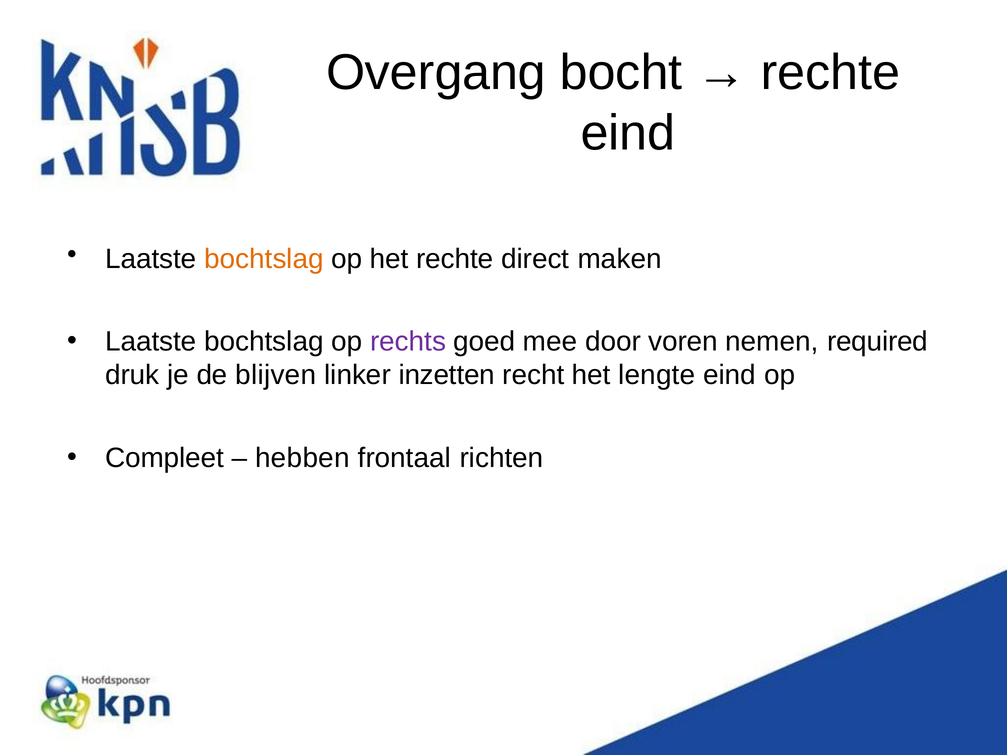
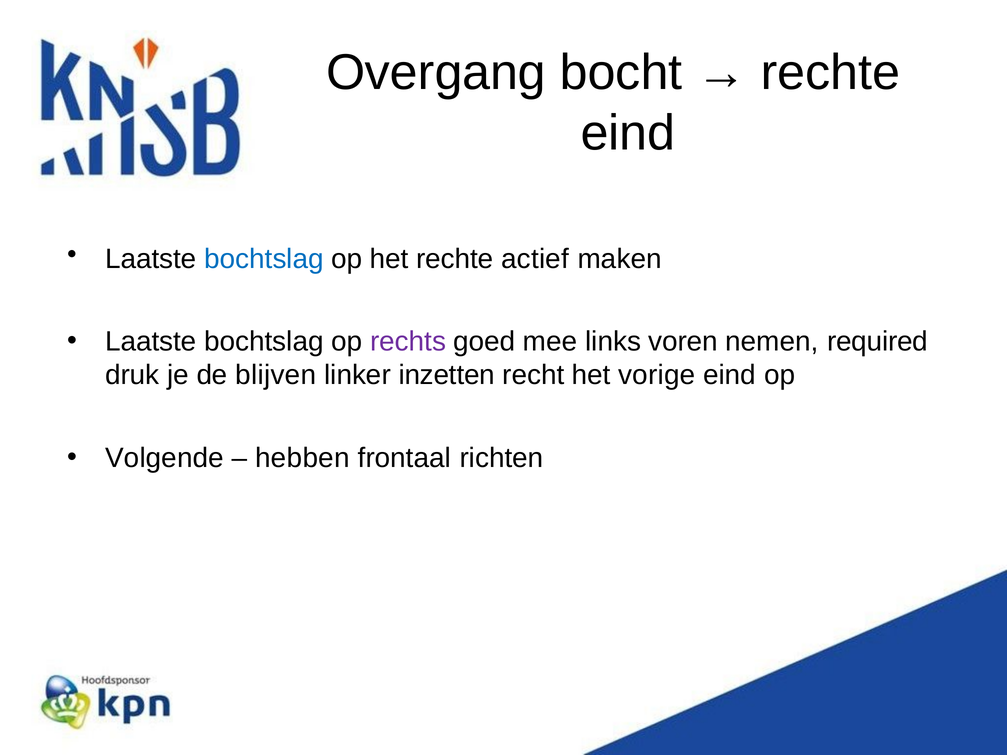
bochtslag colour: orange -> blue (264, 259)
direct: direct -> actief (535, 259)
door: door -> links (613, 342)
lengte: lengte -> vorige (657, 375)
Compleet: Compleet -> Volgende (165, 458)
